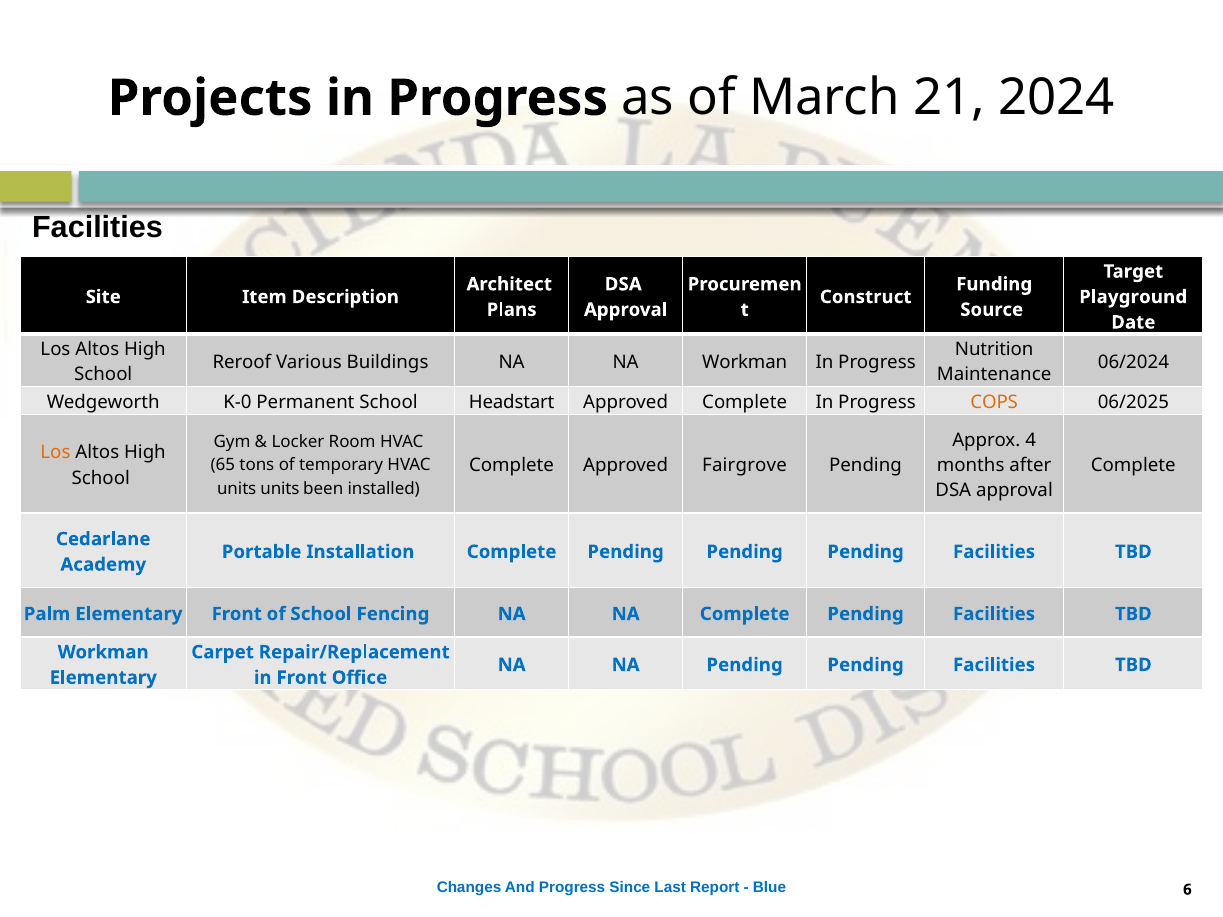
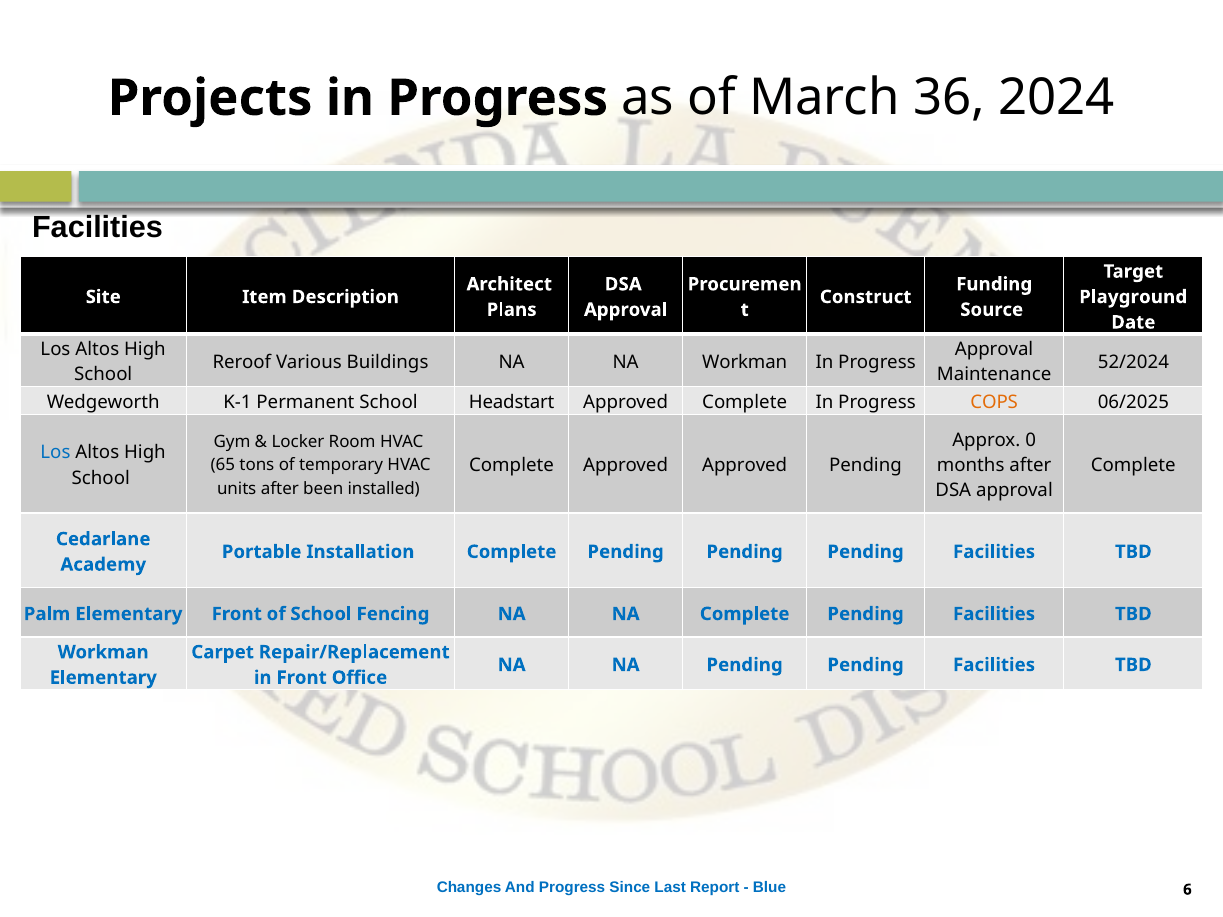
21: 21 -> 36 (949, 98)
Nutrition: Nutrition -> Approval (994, 349)
06/2024: 06/2024 -> 52/2024 (1133, 362)
K-0: K-0 -> K-1 (237, 402)
4: 4 -> 0 (1031, 440)
Los colour: orange -> blue (55, 453)
Approved Fairgrove: Fairgrove -> Approved (745, 465)
units units: units -> after (280, 489)
